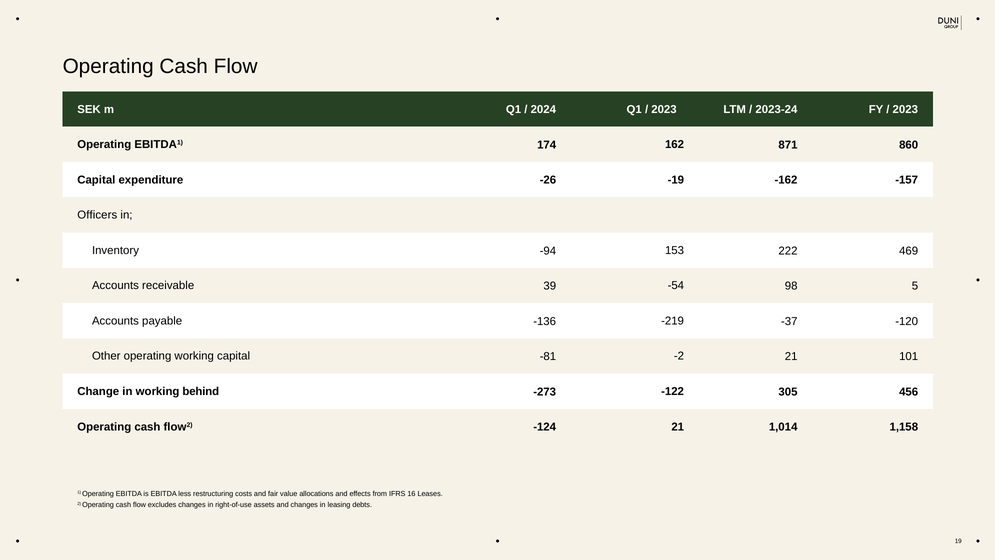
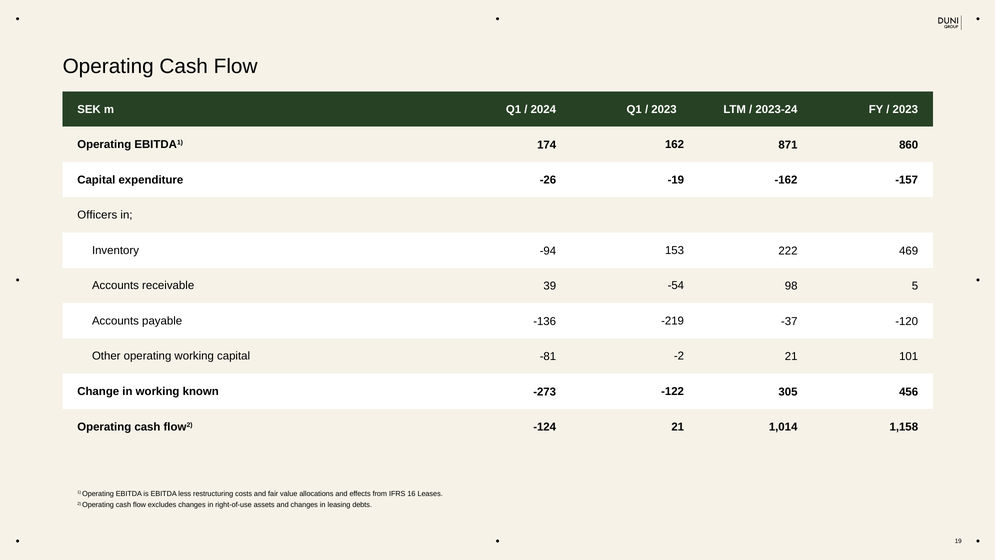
behind: behind -> known (201, 391)
